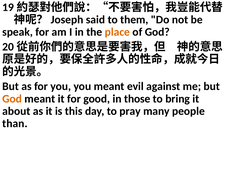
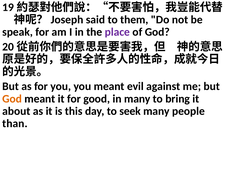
place colour: orange -> purple (117, 32)
in those: those -> many (137, 99)
pray: pray -> seek (130, 111)
